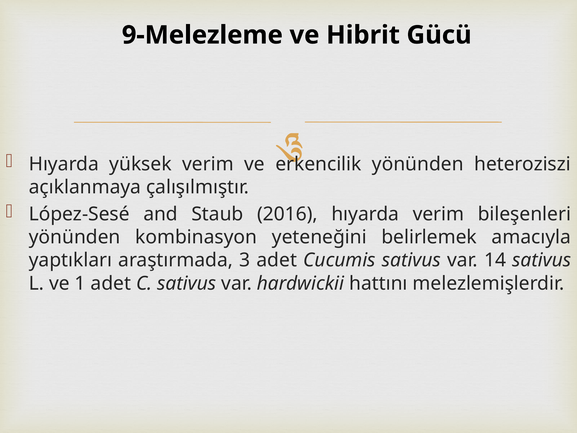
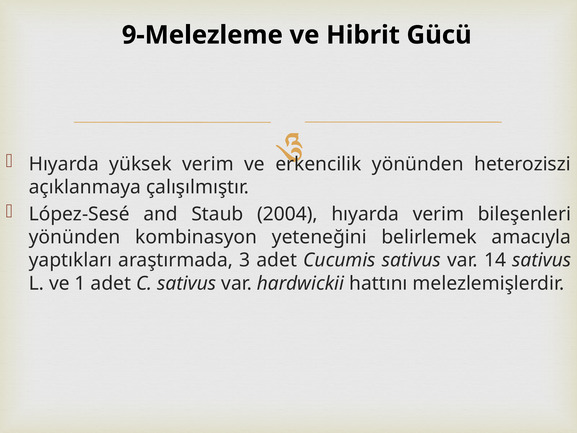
2016: 2016 -> 2004 (287, 214)
